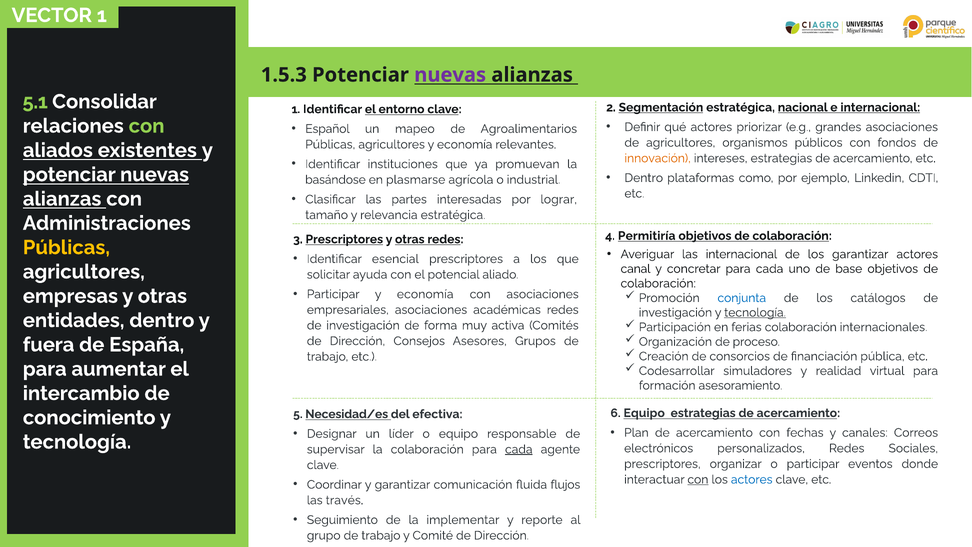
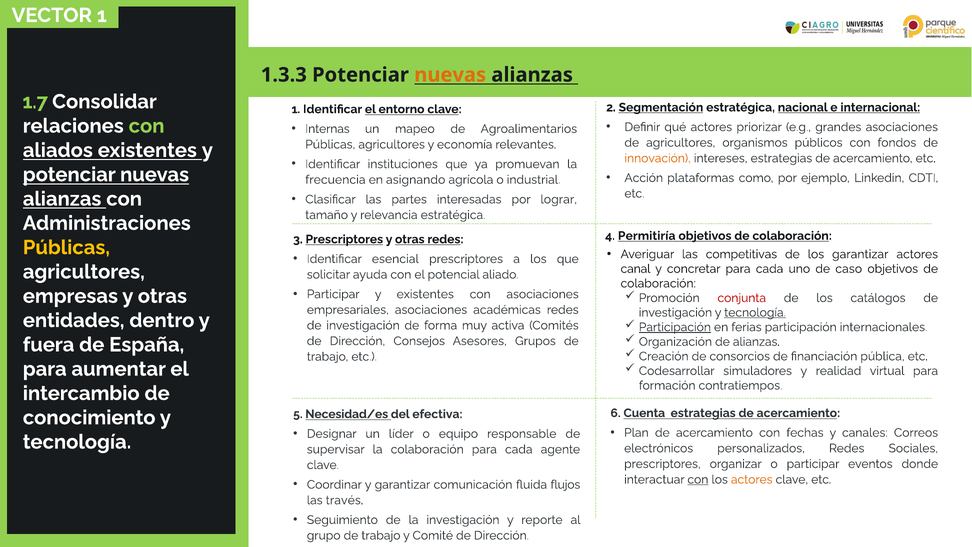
1.5.3: 1.5.3 -> 1.3.3 (284, 75)
nuevas colour: purple -> orange (450, 75)
5.1: 5.1 -> 1.7 (35, 102)
Español: Español -> Internas (327, 129)
Dentro: Dentro -> Acción (644, 178)
basándose: basándose -> frecuencia (335, 180)
plasmarse: plasmarse -> asignando (416, 180)
las internacional: internacional -> competitivas (741, 254)
base: base -> caso (849, 269)
Participar y economía: economía -> existentes (425, 294)
conjunta colour: blue -> red (742, 298)
Participación underline: none -> present (675, 327)
ferias colaboración: colaboración -> participación (801, 327)
de proceso: proceso -> alianzas (756, 342)
asesoramiento: asesoramiento -> contratiempos (740, 385)
6 Equipo: Equipo -> Cuenta (644, 413)
cada underline: present -> none (519, 449)
actores colour: blue -> orange (752, 479)
la implementar: implementar -> investigación (463, 520)
